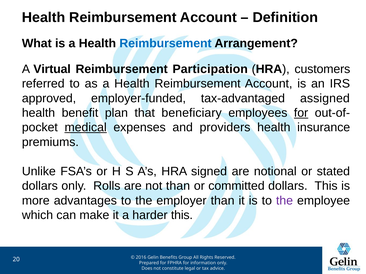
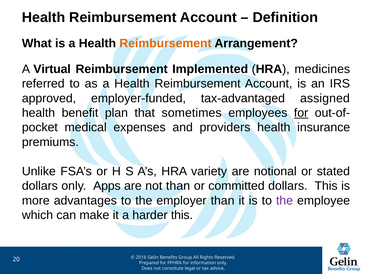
Reimbursement colour: blue -> orange (166, 44)
Participation: Participation -> Implemented (210, 69)
customers: customers -> medicines (322, 69)
beneficiary: beneficiary -> sometimes (192, 113)
medical underline: present -> none (86, 128)
signed: signed -> variety (209, 172)
Rolls: Rolls -> Apps (107, 186)
